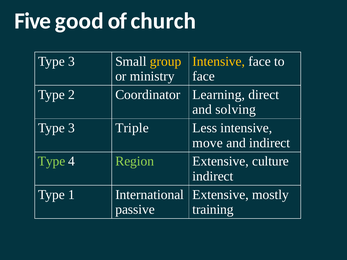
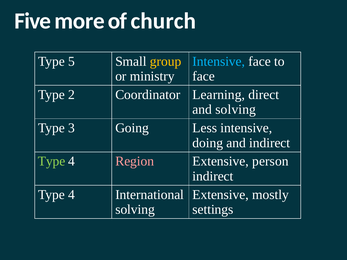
good: good -> more (79, 21)
3: 3 -> 5 (72, 61)
Intensive colour: yellow -> light blue (219, 61)
Triple: Triple -> Going (132, 128)
move: move -> doing (208, 143)
Region colour: light green -> pink (135, 161)
culture: culture -> person (270, 161)
1: 1 -> 4 (72, 195)
passive: passive -> solving (135, 210)
training: training -> settings (213, 210)
